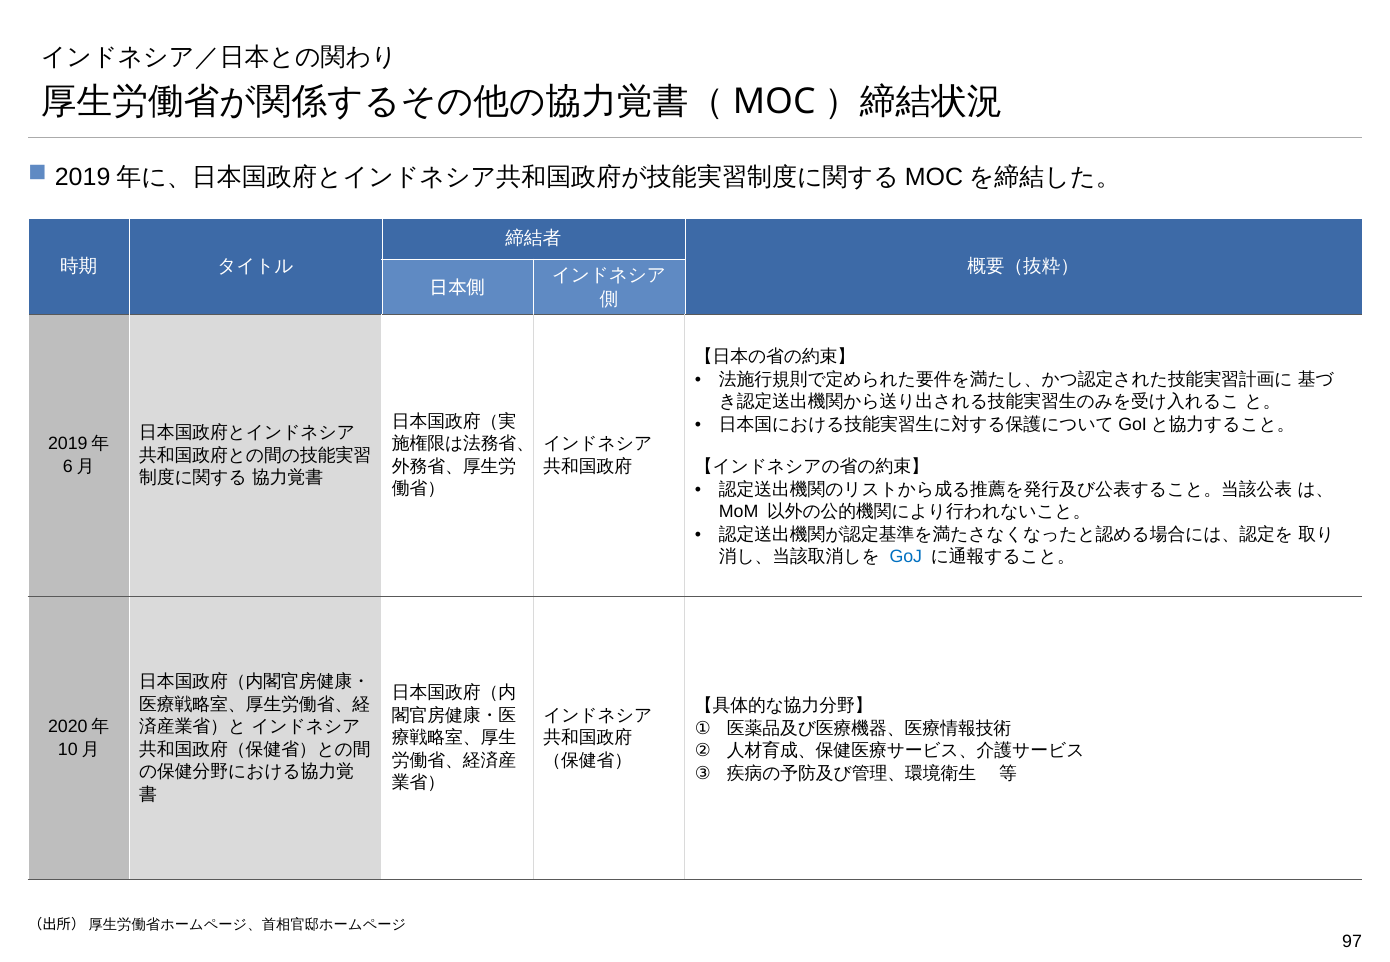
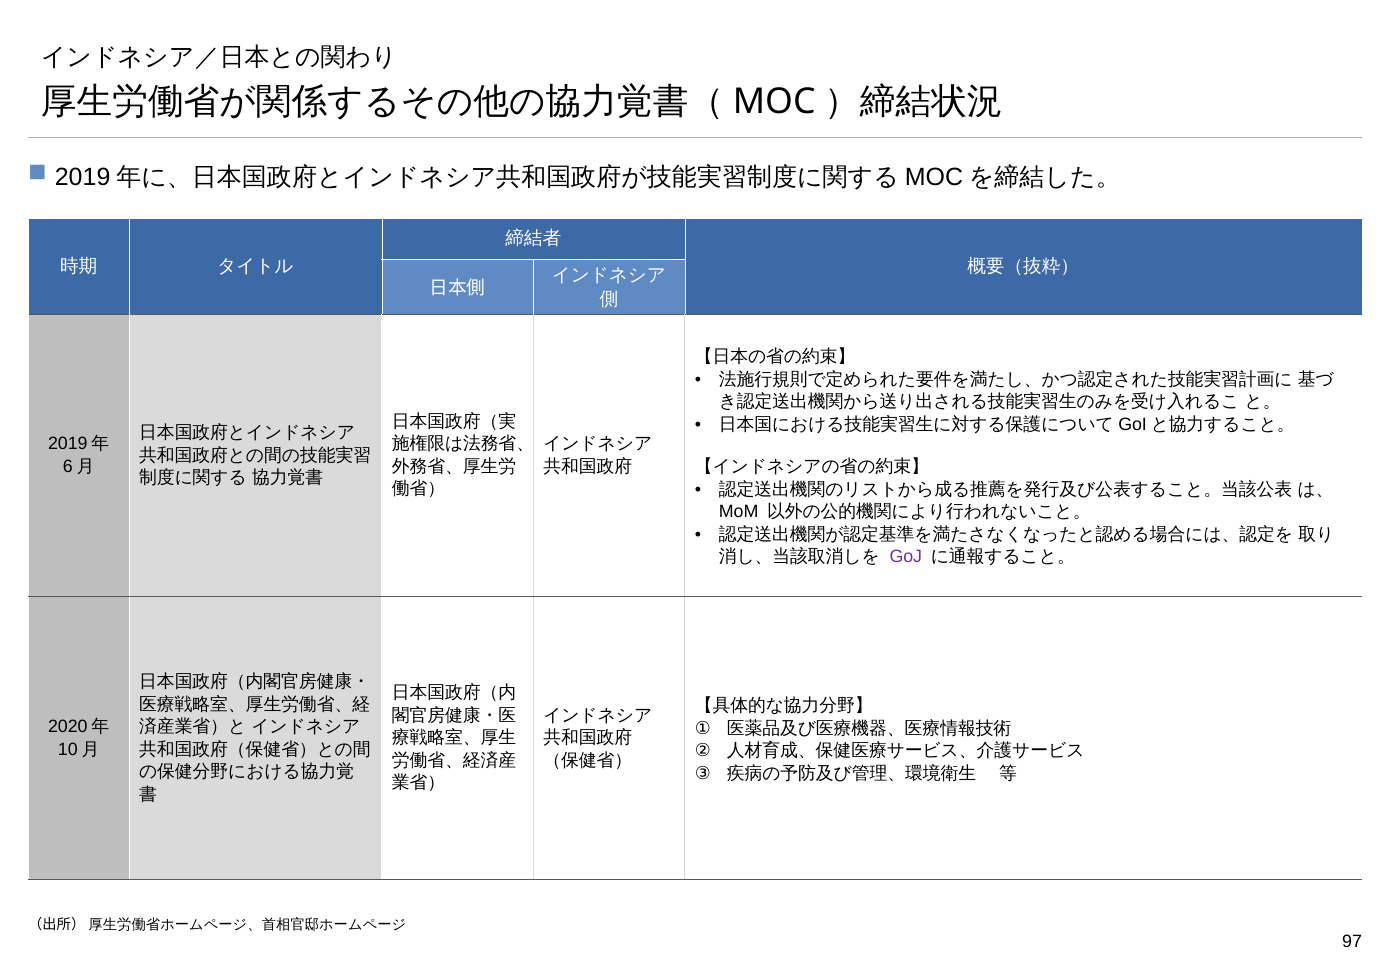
GoJ colour: blue -> purple (906, 557)
